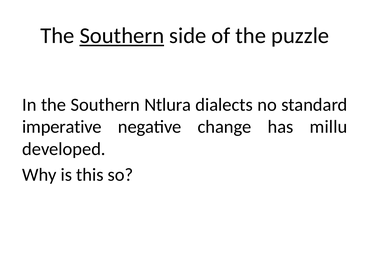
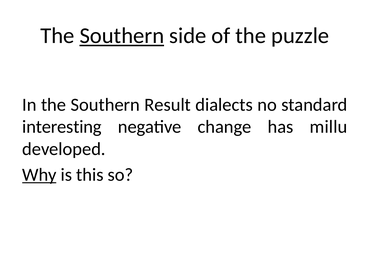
Ntlura: Ntlura -> Result (168, 105)
imperative: imperative -> interesting (62, 127)
Why underline: none -> present (39, 175)
